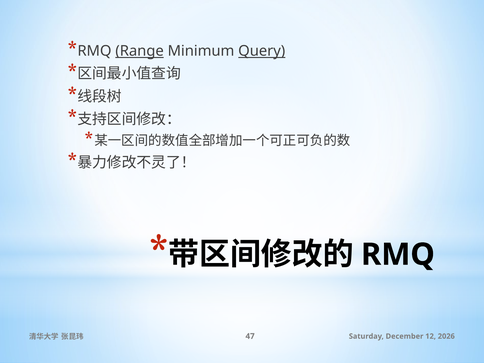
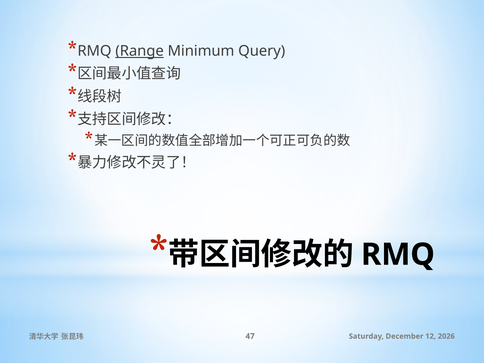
Query underline: present -> none (262, 51)
